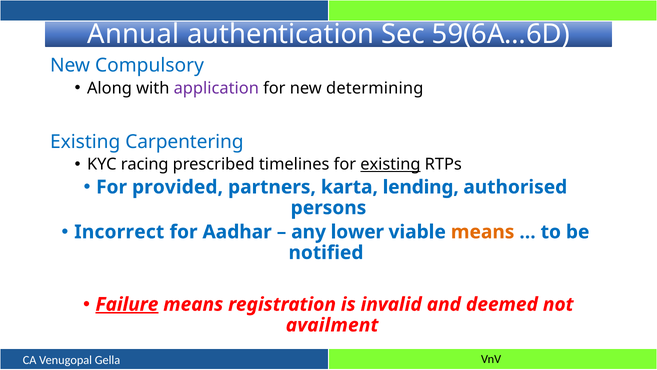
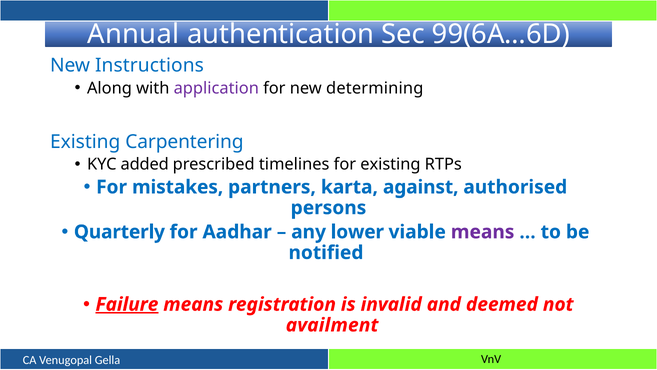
59(6A…6D: 59(6A…6D -> 99(6A…6D (501, 34)
Compulsory: Compulsory -> Instructions (149, 65)
racing: racing -> added (145, 164)
existing underline: present -> none (390, 164)
provided: provided -> mistakes (178, 187)
lending: lending -> against (421, 187)
Incorrect: Incorrect -> Quarterly (119, 232)
means colour: orange -> purple (483, 232)
